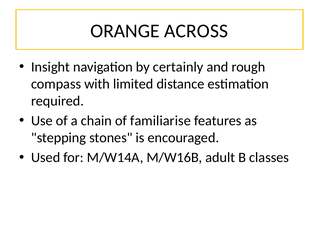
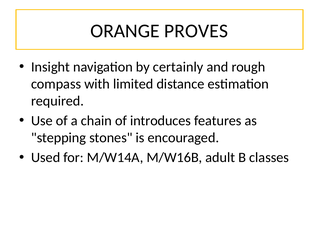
ACROSS: ACROSS -> PROVES (196, 31)
familiarise: familiarise -> introduces (161, 121)
